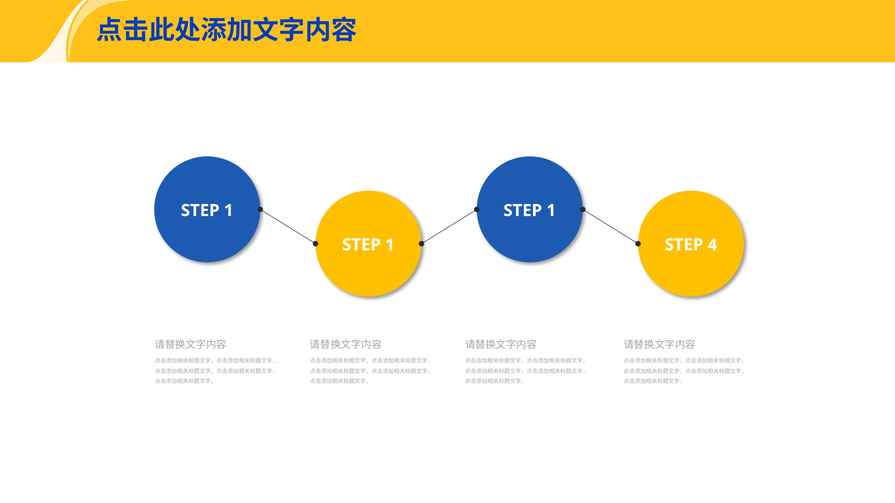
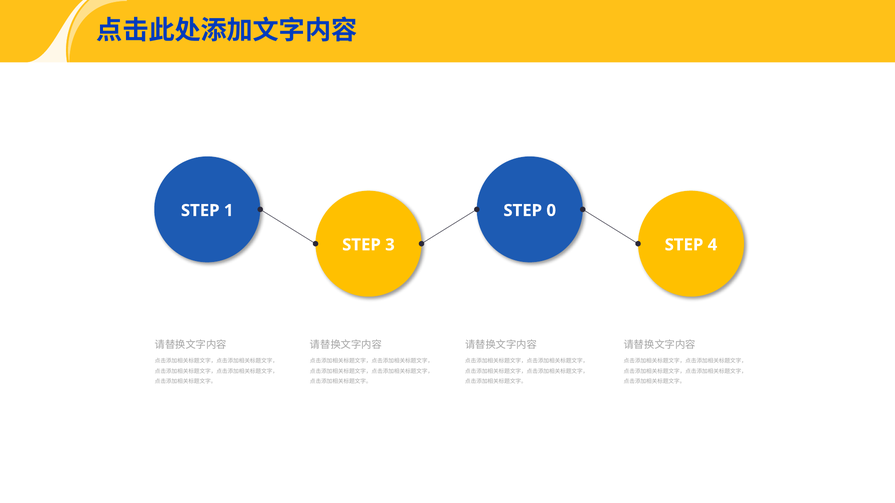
1: 1 -> 0 (551, 211)
1: 1 -> 3 (390, 245)
